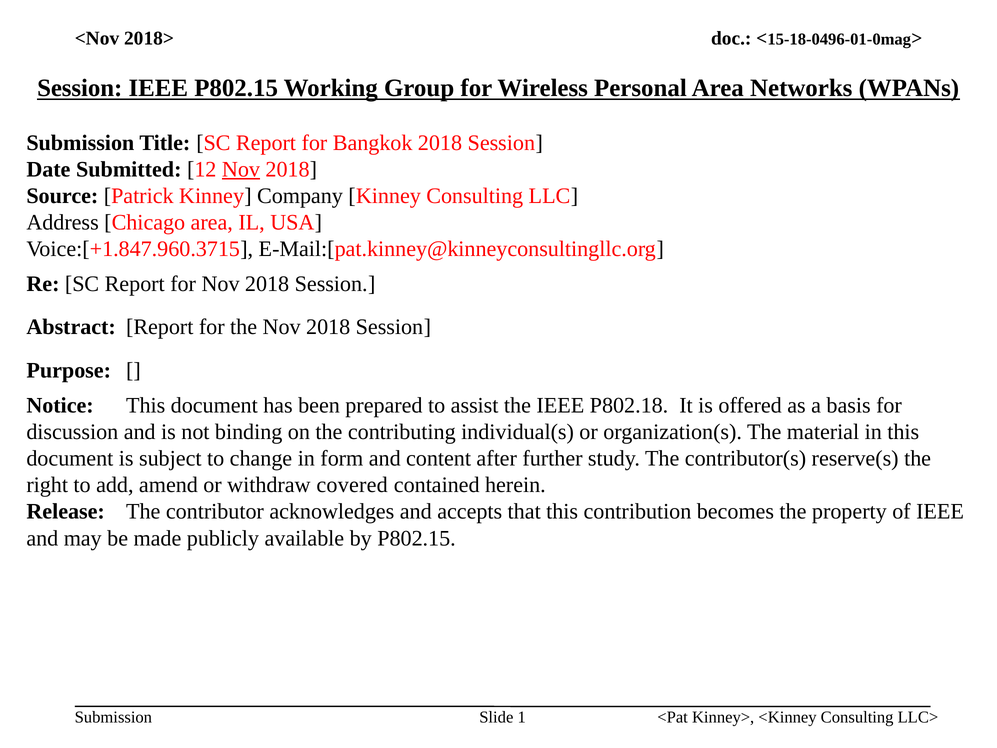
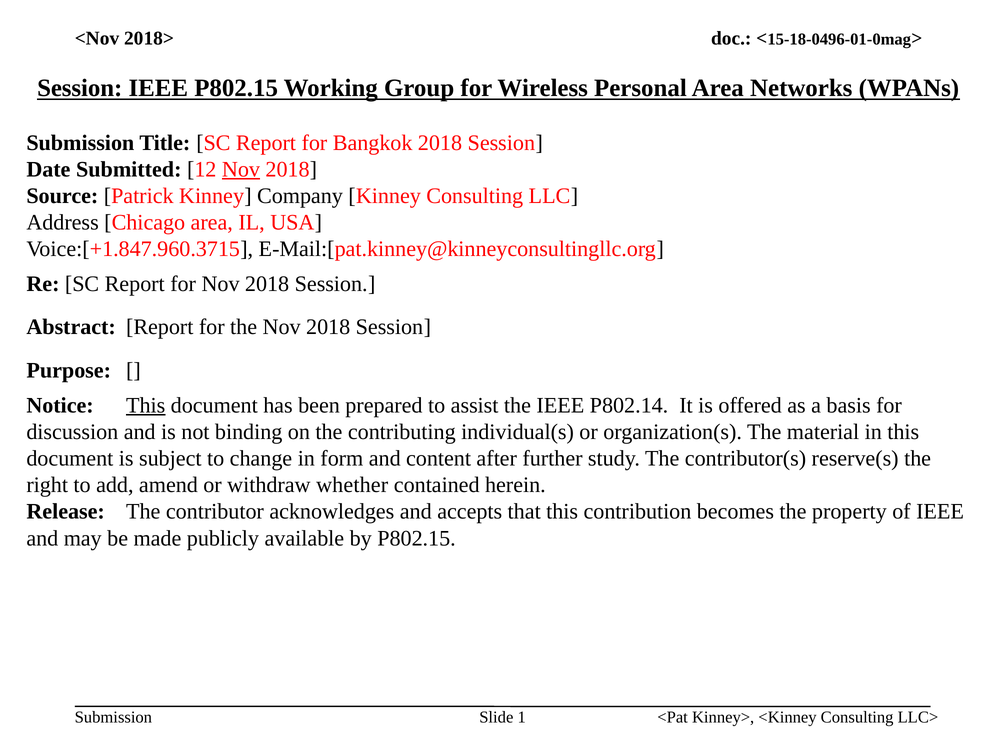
This underline: none -> present (146, 405)
P802.18: P802.18 -> P802.14 (629, 405)
covered: covered -> whether (352, 485)
